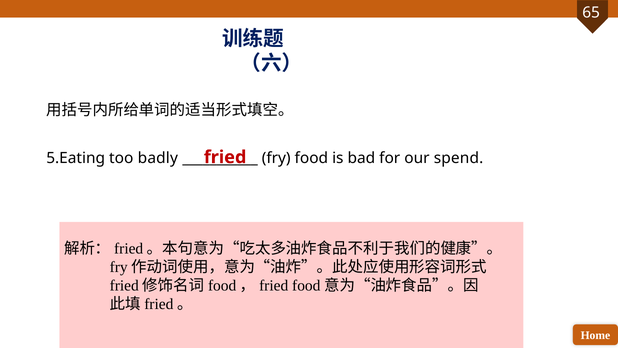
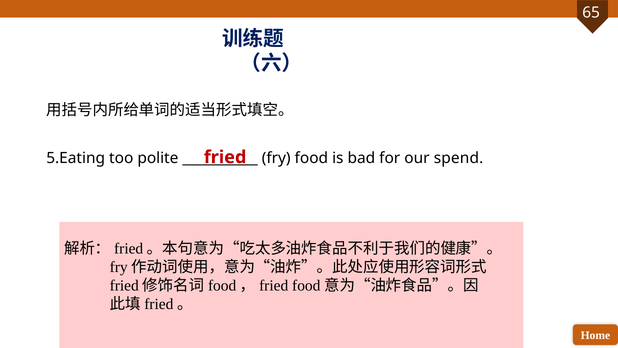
badly: badly -> polite (158, 158)
